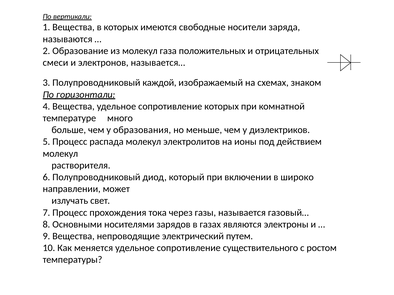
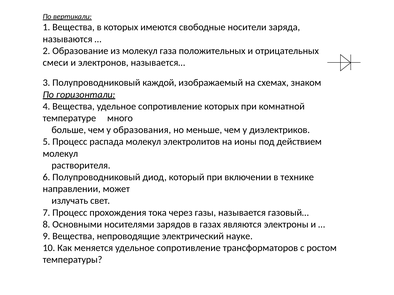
широко: широко -> технике (297, 177)
путем: путем -> науке (239, 237)
существительного: существительного -> трансформаторов (260, 248)
